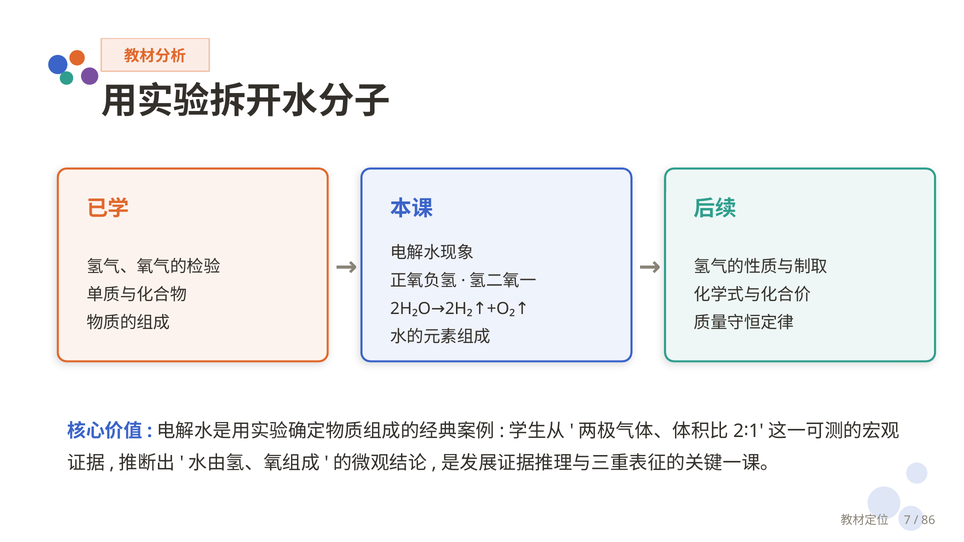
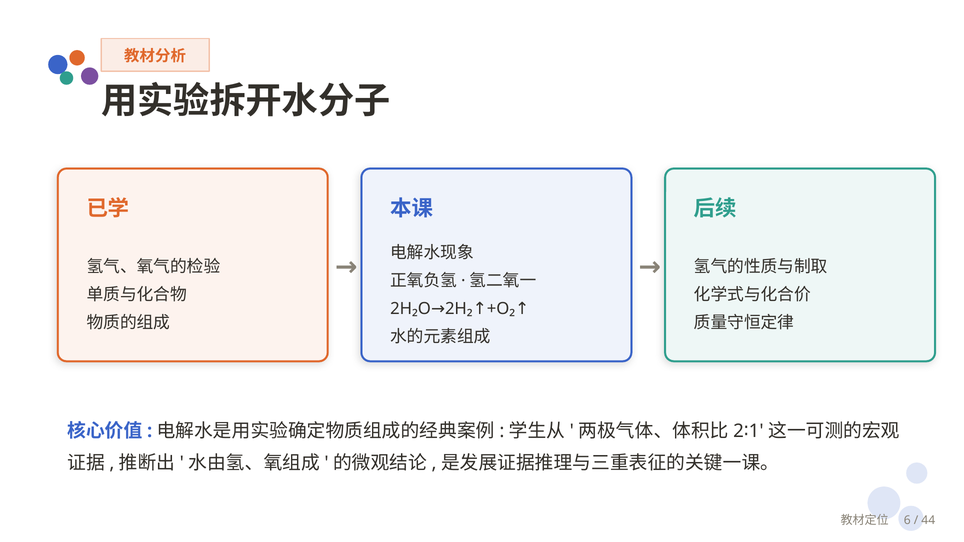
7: 7 -> 6 (907, 520)
86: 86 -> 44 (928, 520)
